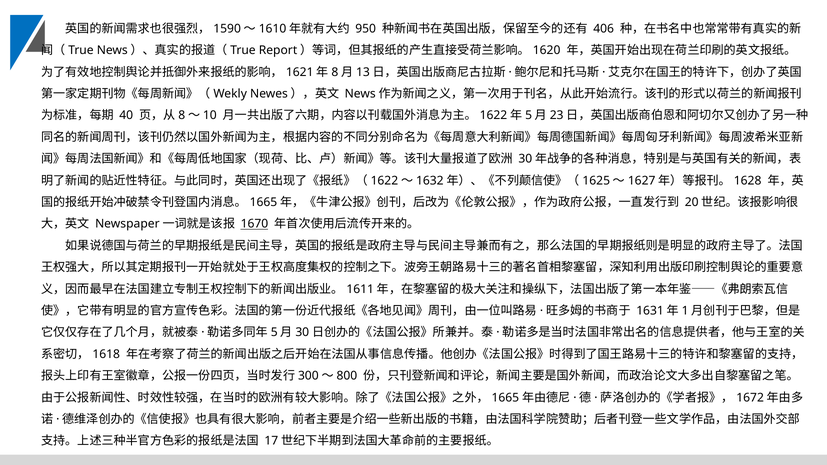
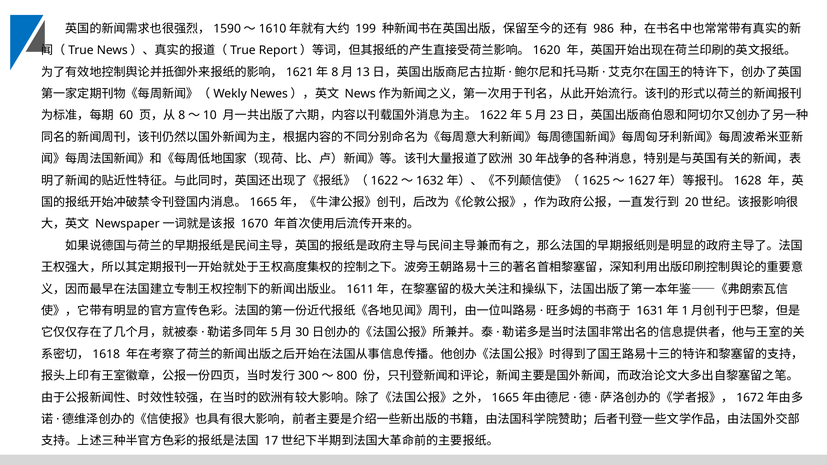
950: 950 -> 199 (366, 29)
406: 406 -> 986 (604, 29)
40: 40 -> 60 (126, 116)
1670 underline: present -> none (254, 224)
